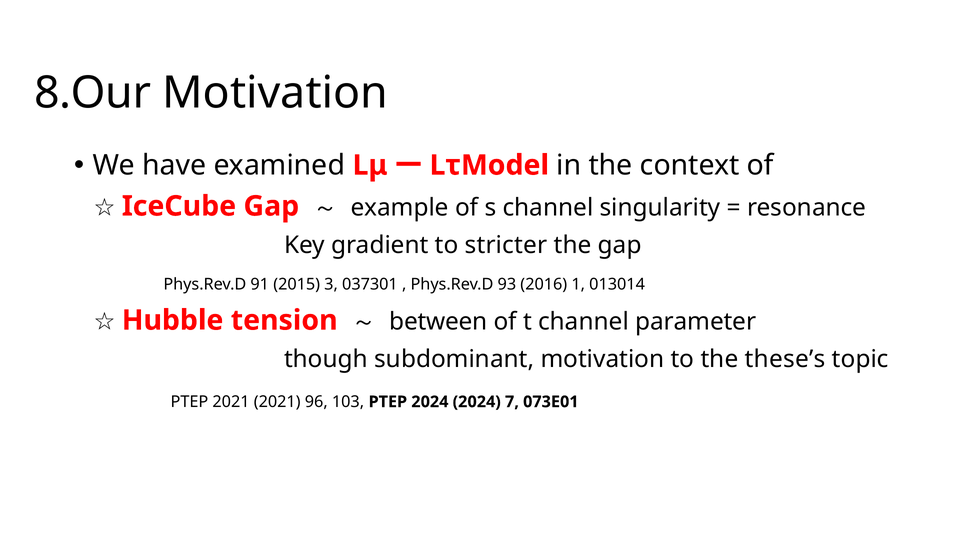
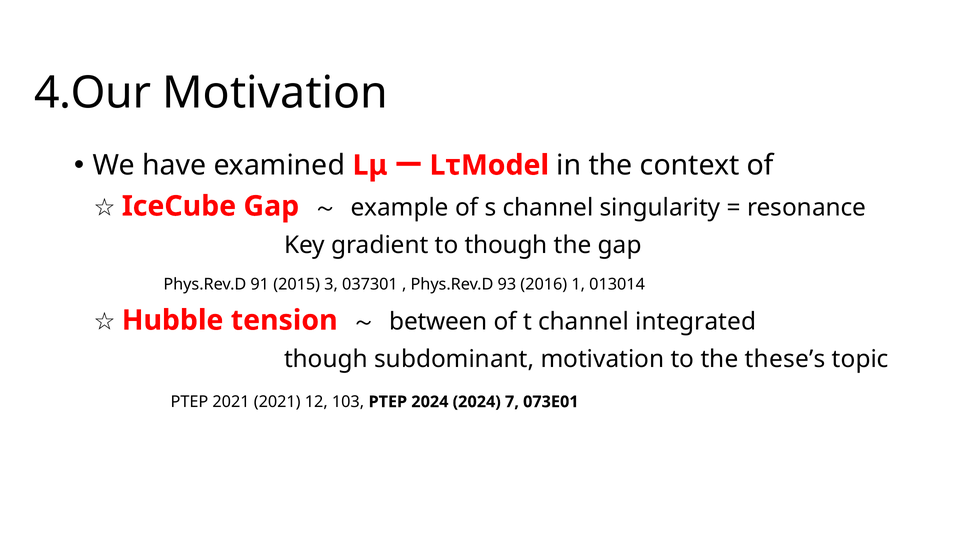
8.Our: 8.Our -> 4.Our (93, 93)
to stricter: stricter -> though (506, 245)
parameter: parameter -> integrated (696, 321)
96: 96 -> 12 (316, 402)
